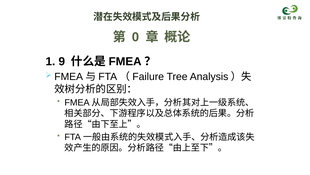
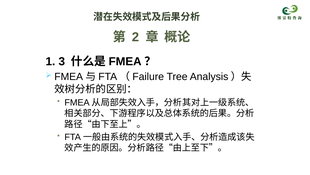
0: 0 -> 2 (135, 37)
9: 9 -> 3 (62, 61)
